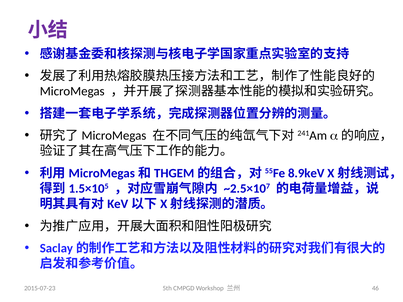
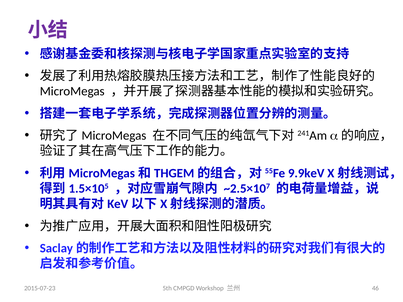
8.9keV: 8.9keV -> 9.9keV (306, 173)
